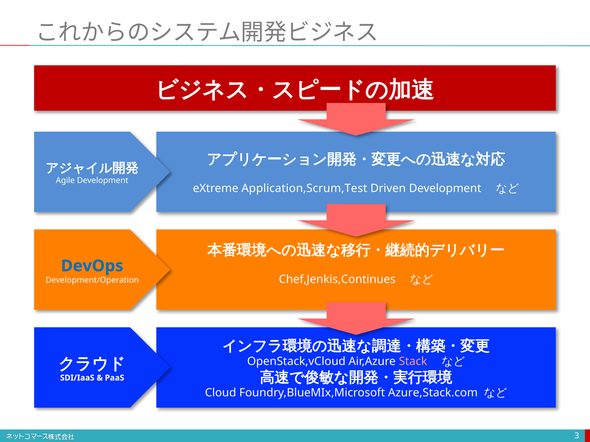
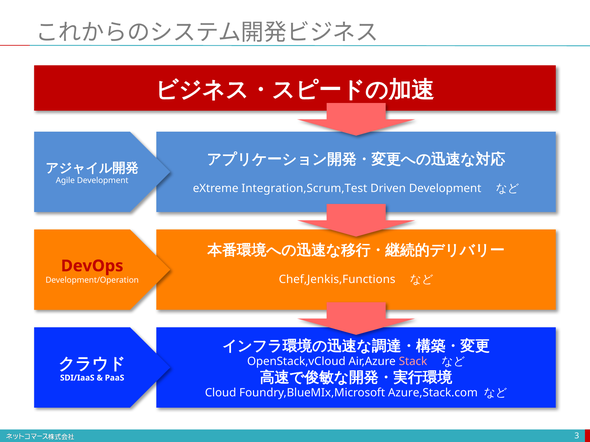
Application,Scrum,Test: Application,Scrum,Test -> Integration,Scrum,Test (304, 189)
DevOps colour: blue -> red (92, 266)
Chef,Jenkis,Continues: Chef,Jenkis,Continues -> Chef,Jenkis,Functions (337, 280)
